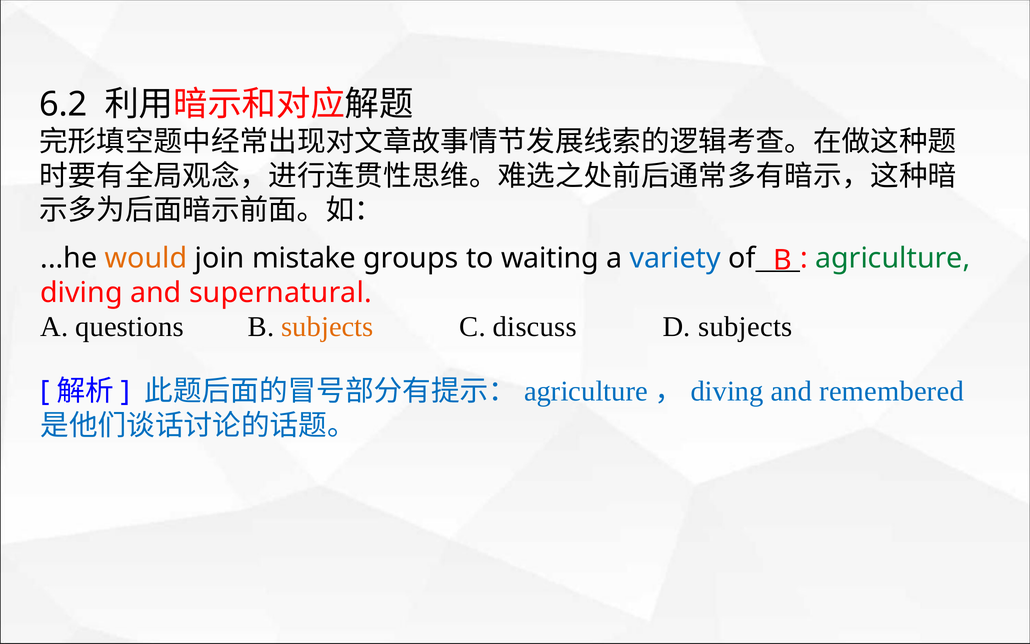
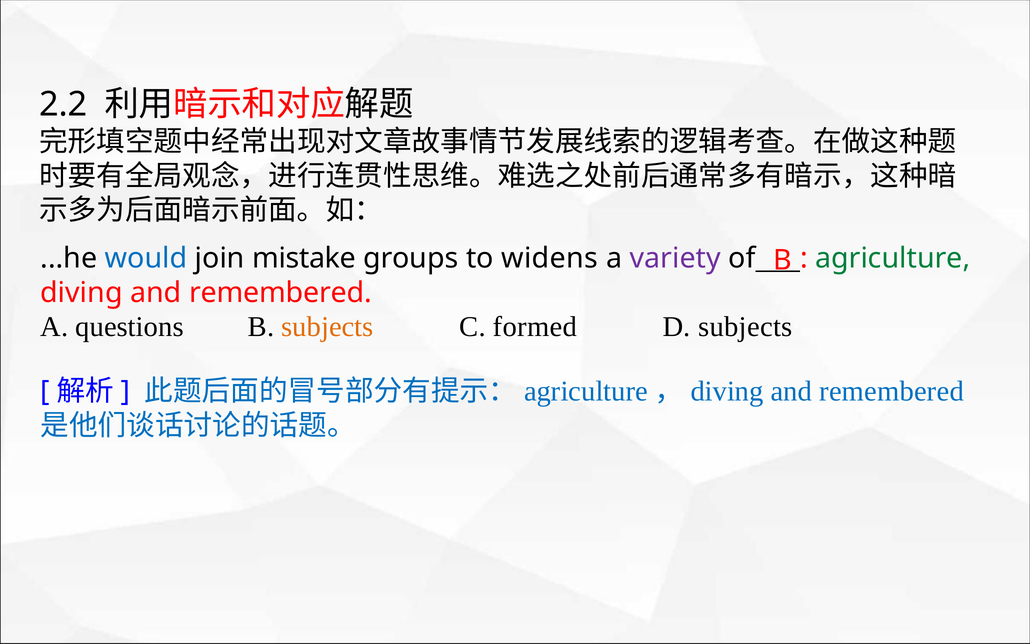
6.2: 6.2 -> 2.2 (63, 104)
would colour: orange -> blue (146, 258)
waiting: waiting -> widens (550, 258)
variety colour: blue -> purple (675, 258)
diving and supernatural: supernatural -> remembered (281, 292)
discuss: discuss -> formed (535, 327)
